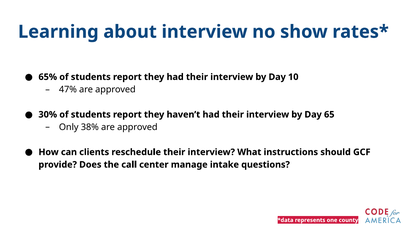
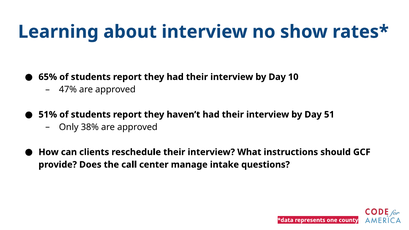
30%: 30% -> 51% (48, 115)
65: 65 -> 51 (329, 115)
